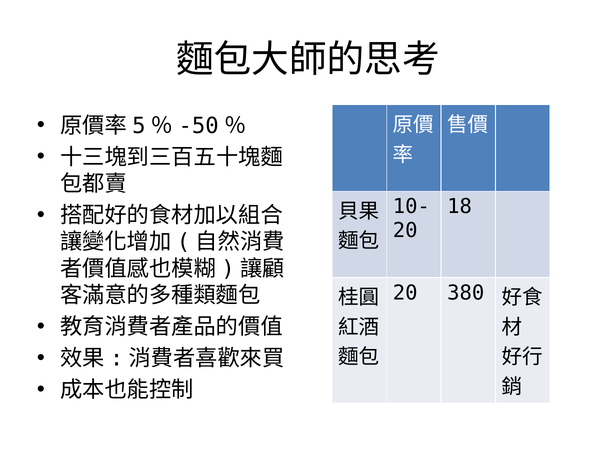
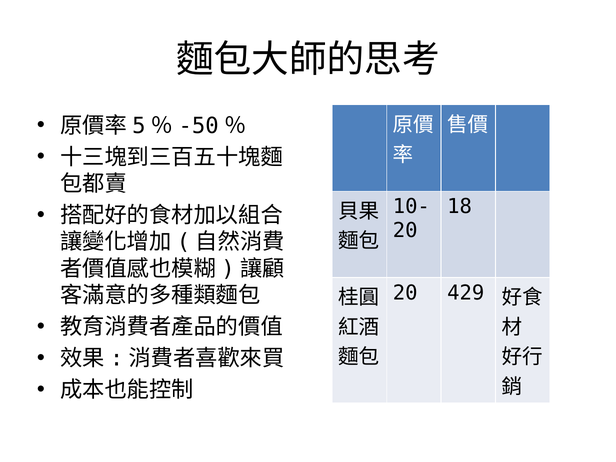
380: 380 -> 429 (466, 293)
